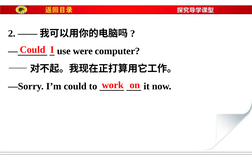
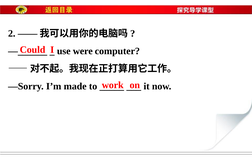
I’m could: could -> made (75, 87)
